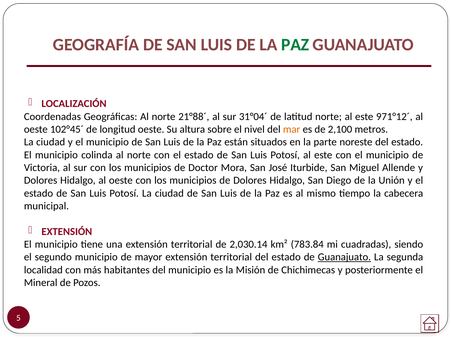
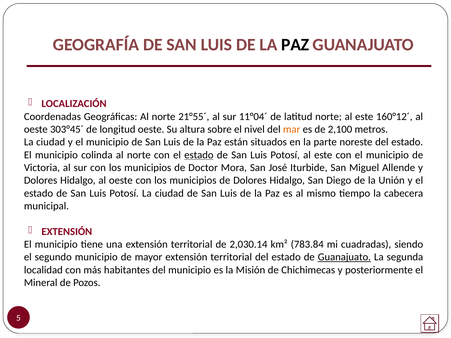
PAZ colour: green -> black (295, 45)
21°88´: 21°88´ -> 21°55´ (194, 117)
31°04´: 31°04´ -> 11°04´ (253, 117)
971°12´: 971°12´ -> 160°12´ (394, 117)
102°45´: 102°45´ -> 303°45´ (67, 129)
estado underline: none -> present (199, 155)
